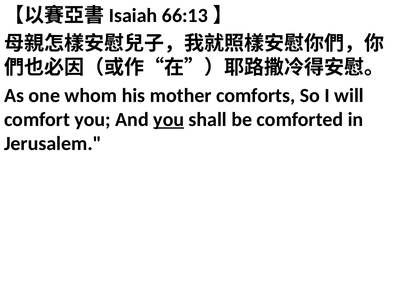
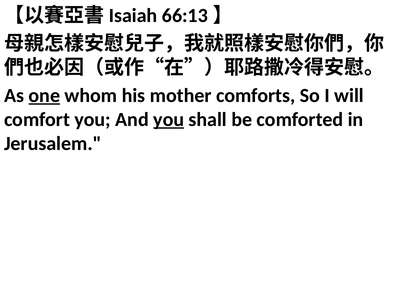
one underline: none -> present (44, 95)
